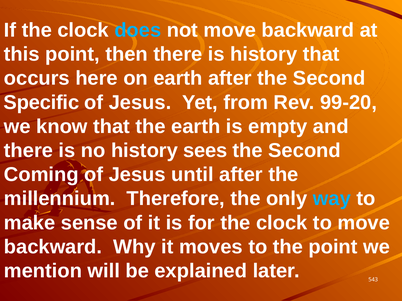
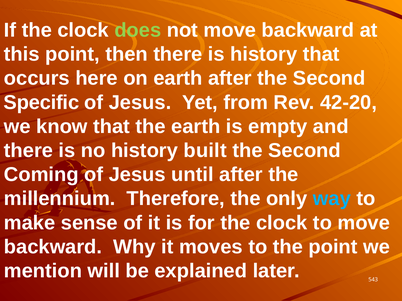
does colour: light blue -> light green (138, 30)
99-20: 99-20 -> 42-20 (349, 103)
sees: sees -> built (205, 151)
